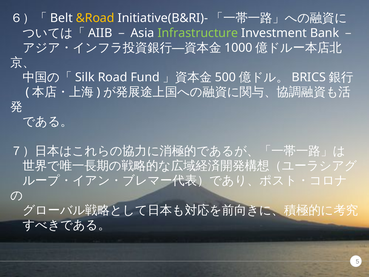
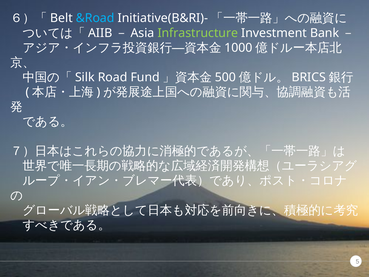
&Road colour: yellow -> light blue (95, 18)
